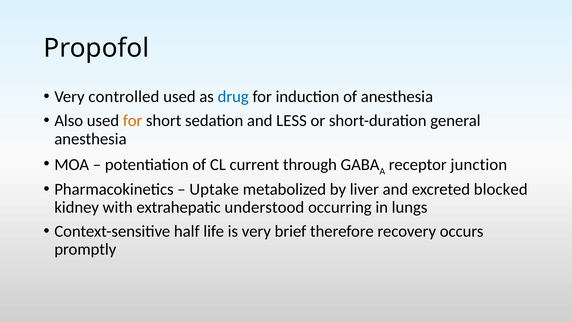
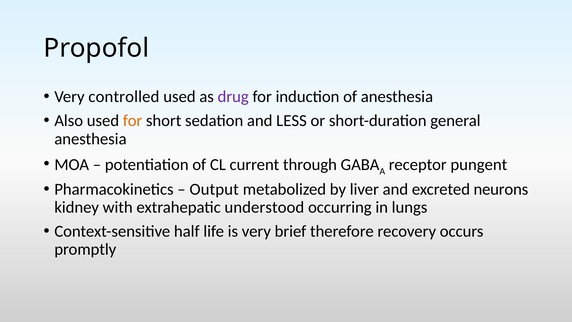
drug colour: blue -> purple (233, 97)
junction: junction -> pungent (479, 165)
Uptake: Uptake -> Output (214, 189)
blocked: blocked -> neurons (501, 189)
